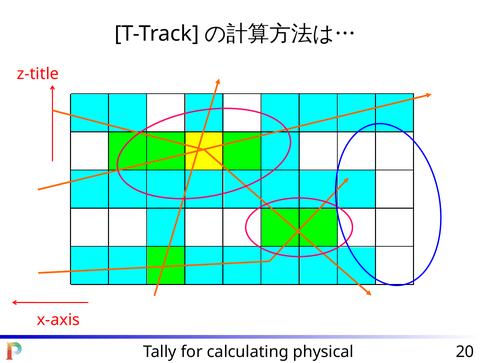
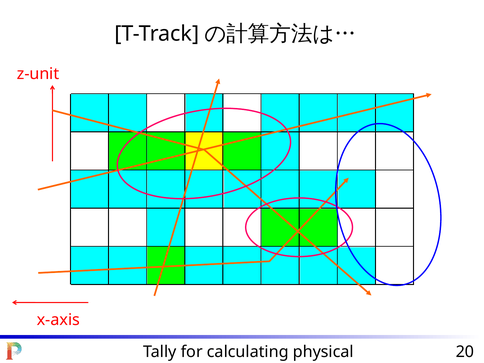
z-title: z-title -> z-unit (38, 74)
